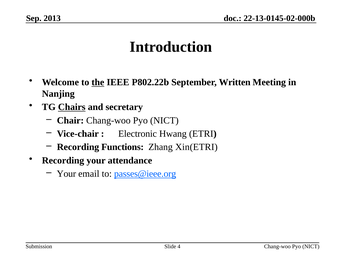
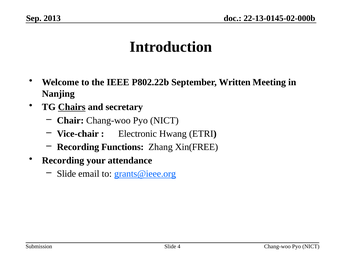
the underline: present -> none (98, 82)
Xin(ETRI: Xin(ETRI -> Xin(FREE (197, 147)
Your: Your -> Slide (66, 173)
passes@ieee.org: passes@ieee.org -> grants@ieee.org (145, 173)
